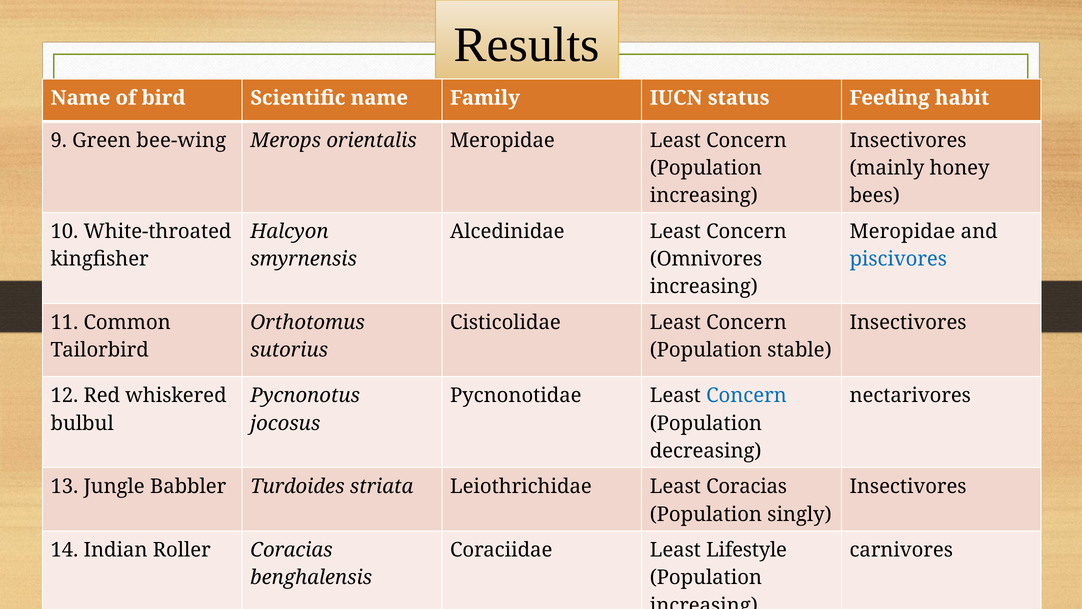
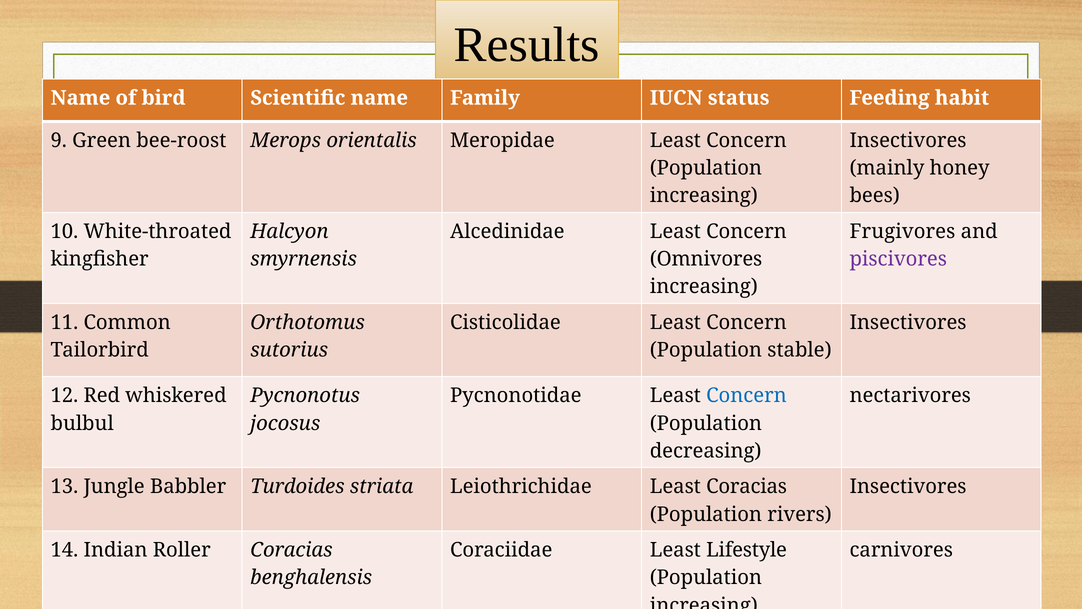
bee-wing: bee-wing -> bee-roost (181, 140)
Meropidae: Meropidae -> Frugivores (902, 231)
piscivores colour: blue -> purple (898, 259)
singly: singly -> rivers (800, 514)
